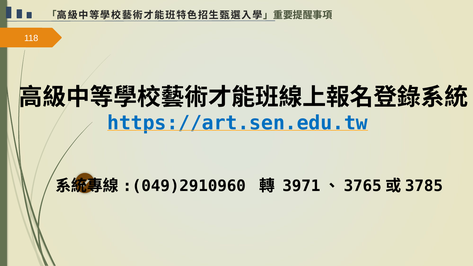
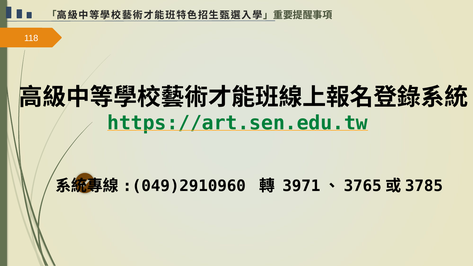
https://art.sen.edu.tw colour: blue -> green (237, 123)
